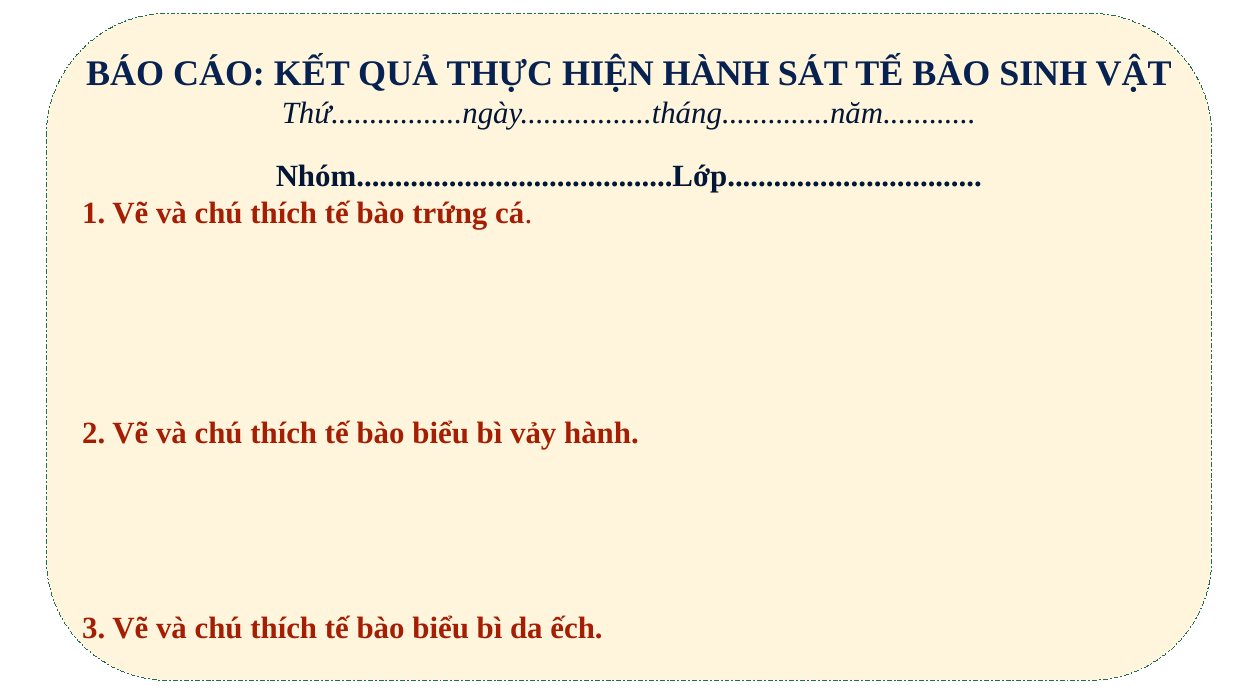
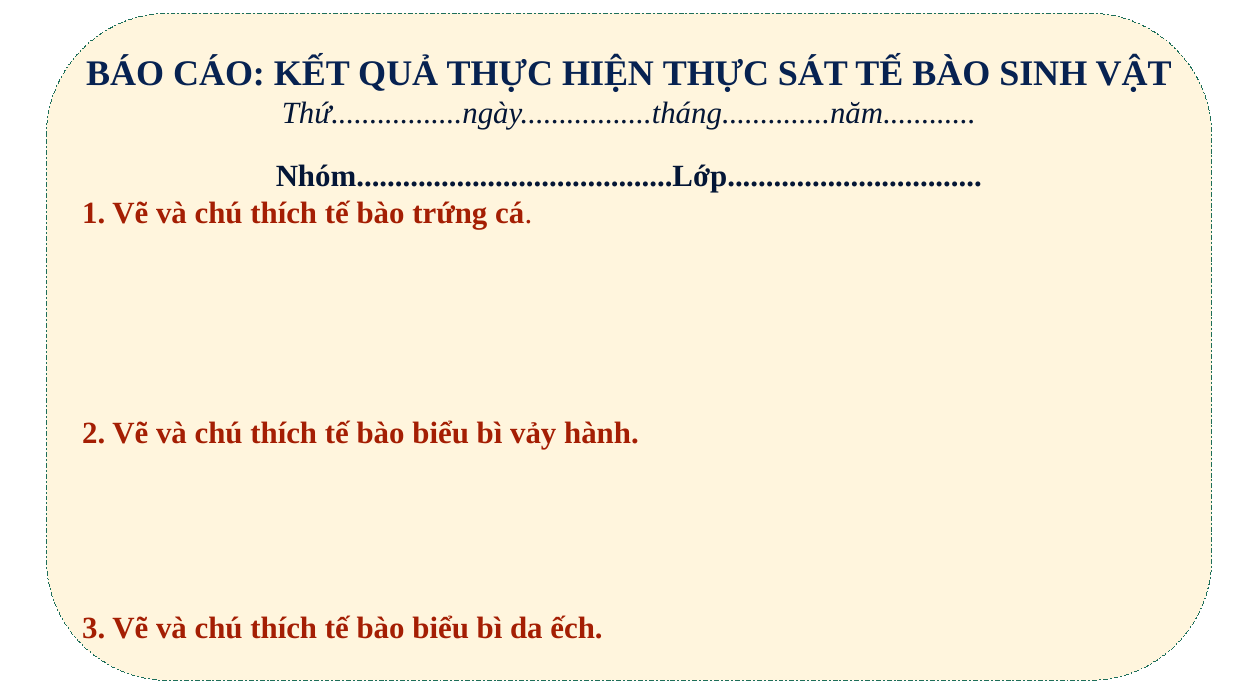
HIỆN HÀNH: HÀNH -> THỰC (716, 73)
